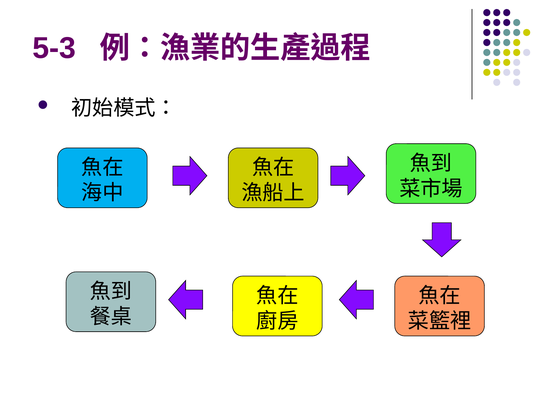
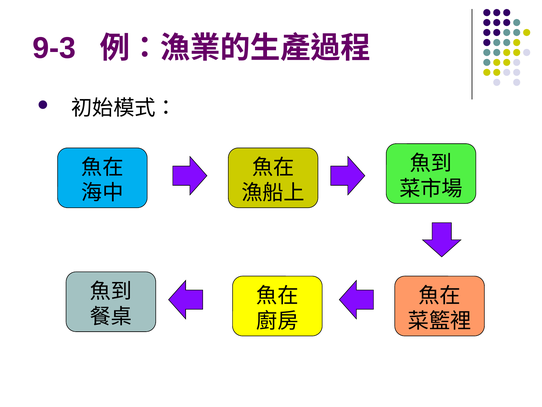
5-3: 5-3 -> 9-3 (54, 48)
